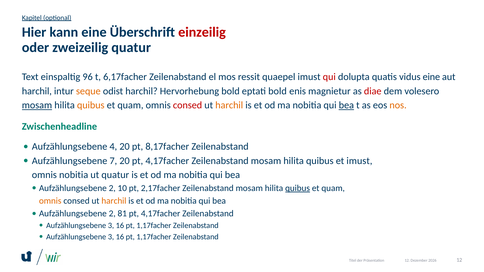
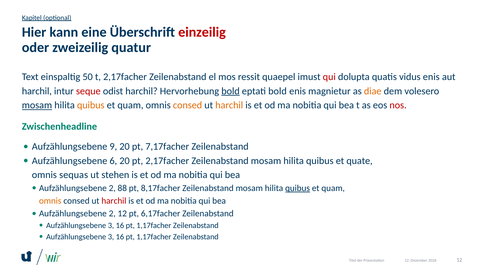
96: 96 -> 50 (88, 77)
t 6,17facher: 6,17facher -> 2,17facher (125, 77)
vidus eine: eine -> enis (431, 77)
seque colour: orange -> red (88, 91)
bold underline: none -> present (231, 91)
diae colour: red -> orange (373, 91)
consed colour: red -> orange (188, 105)
bea underline: present -> none (346, 105)
nos colour: orange -> red (398, 105)
4: 4 -> 9 (113, 147)
8,17facher: 8,17facher -> 7,17facher (167, 147)
7: 7 -> 6 (113, 161)
20 pt 4,17facher: 4,17facher -> 2,17facher (167, 161)
et imust: imust -> quate (360, 161)
omnis nobitia: nobitia -> sequas (74, 175)
ut quatur: quatur -> stehen (115, 175)
10: 10 -> 88 (122, 188)
2,17facher: 2,17facher -> 8,17facher (161, 188)
harchil colour: orange -> red (114, 201)
2 81: 81 -> 12 (122, 214)
4,17facher: 4,17facher -> 6,17facher (161, 214)
